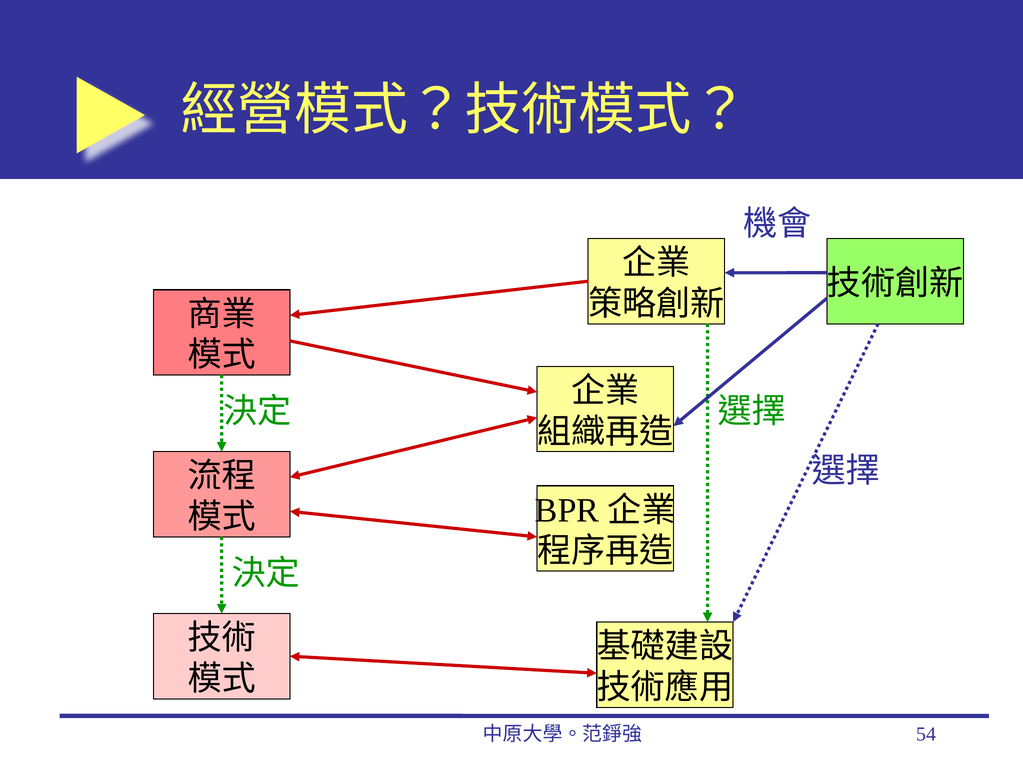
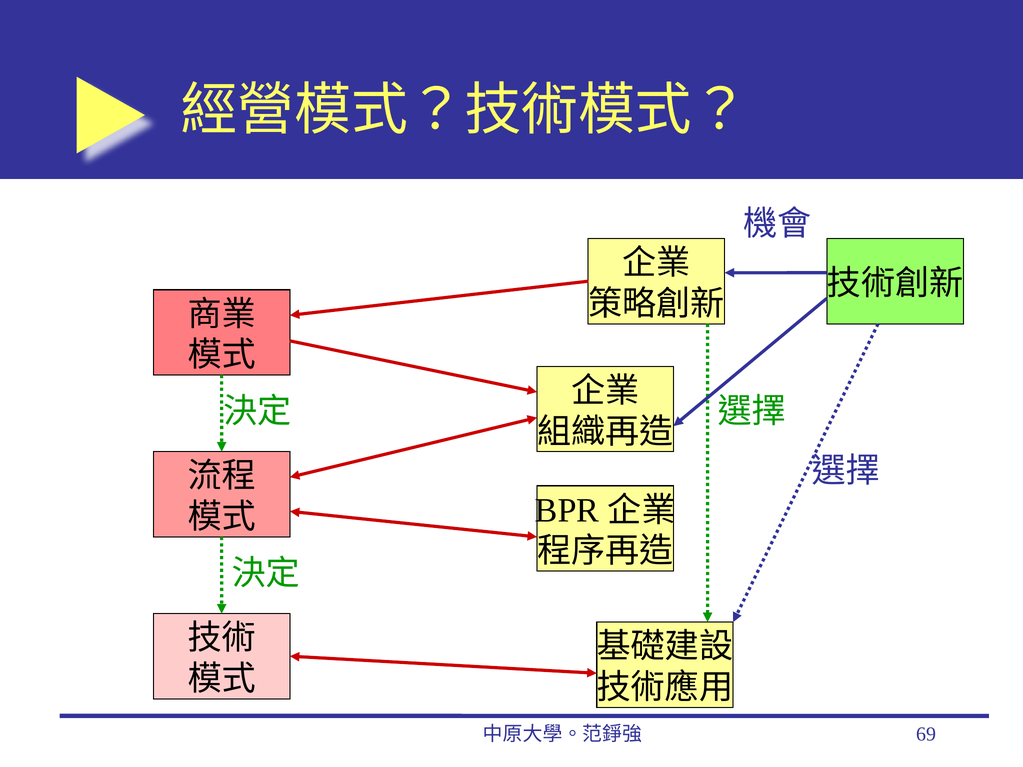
54: 54 -> 69 (926, 735)
